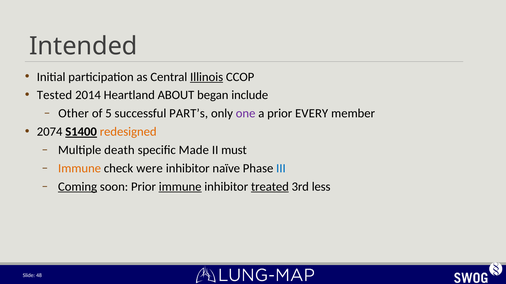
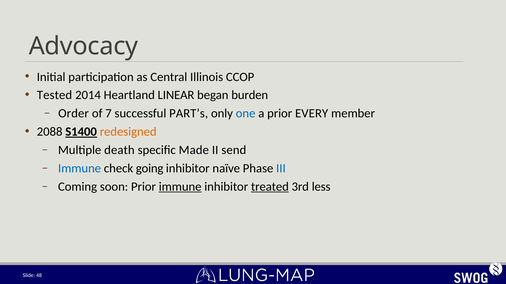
Intended: Intended -> Advocacy (83, 46)
Illinois underline: present -> none (207, 77)
ABOUT: ABOUT -> LINEAR (176, 95)
include: include -> burden (250, 95)
Other: Other -> Order (74, 114)
5: 5 -> 7 (108, 114)
one colour: purple -> blue (246, 114)
2074: 2074 -> 2088 (50, 132)
must: must -> send (234, 150)
Immune colour: orange -> blue (80, 169)
were: were -> going (150, 169)
Coming underline: present -> none (78, 187)
